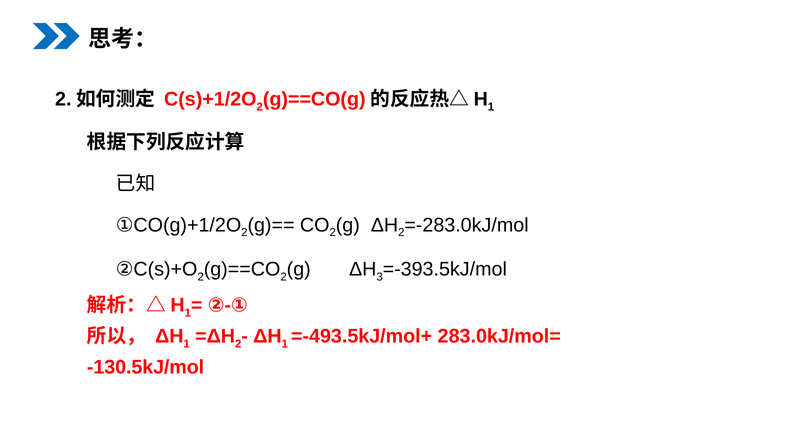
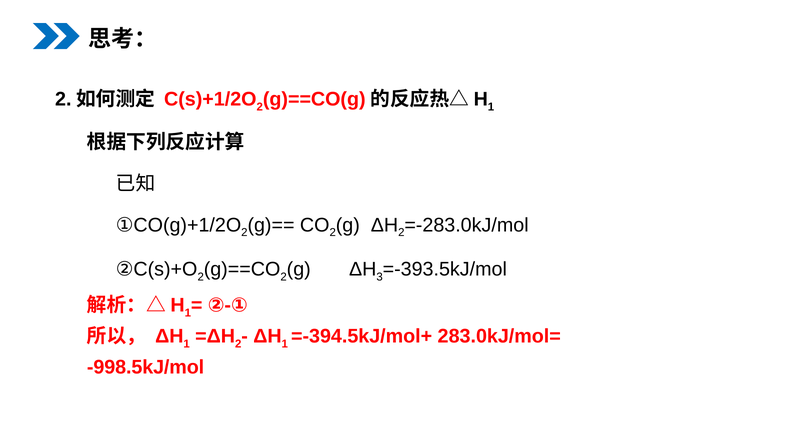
=-493.5kJ/mol+: =-493.5kJ/mol+ -> =-394.5kJ/mol+ (362, 336)
-130.5kJ/mol: -130.5kJ/mol -> -998.5kJ/mol (146, 366)
